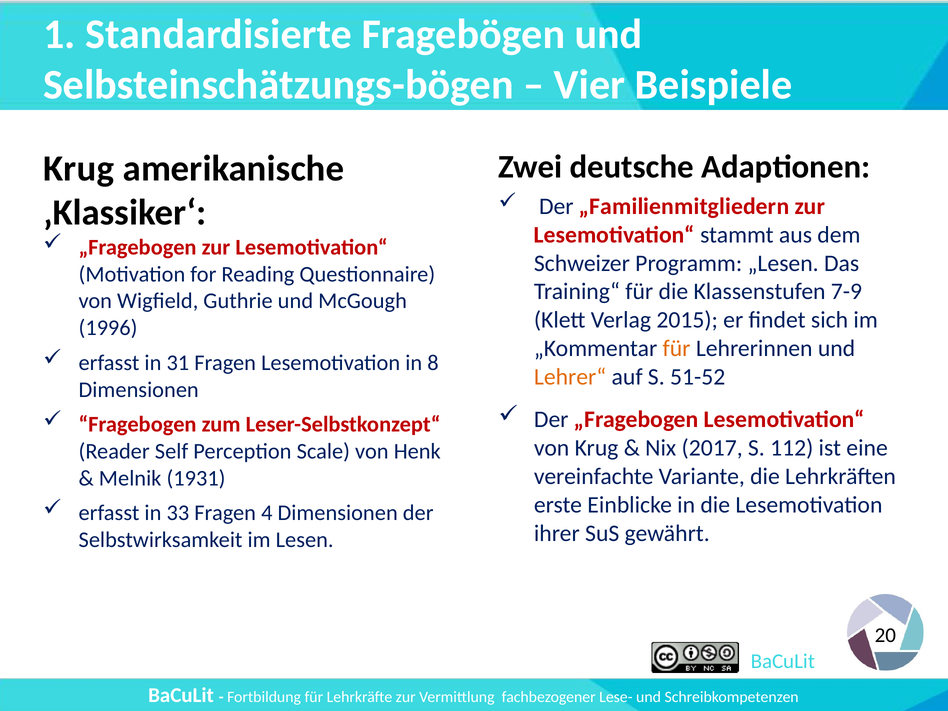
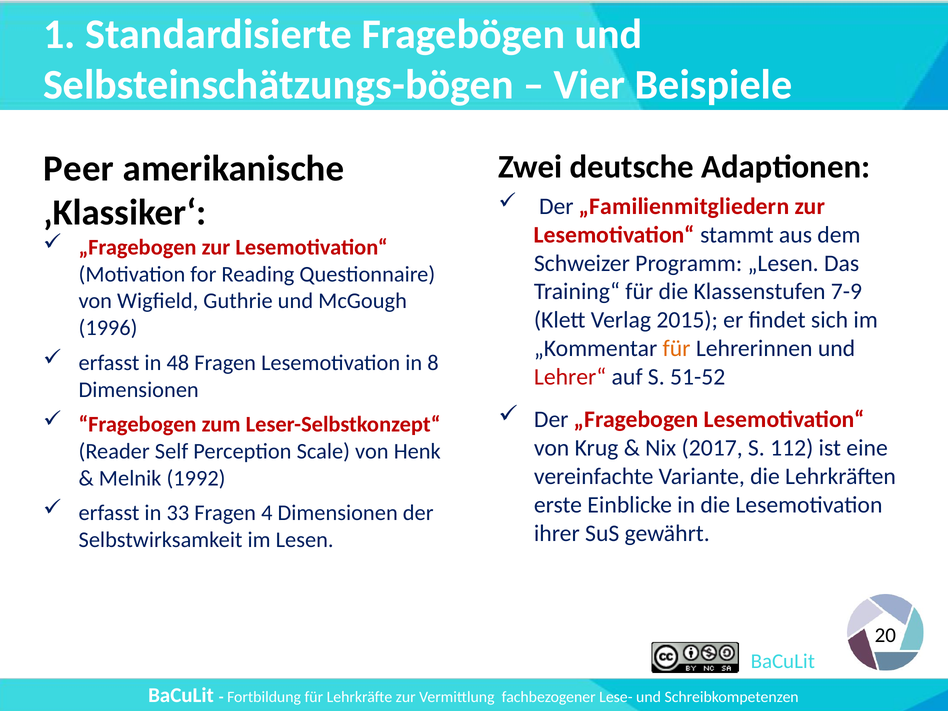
Krug: Krug -> Peer (79, 169)
31: 31 -> 48 (178, 363)
Lehrer“ colour: orange -> red (570, 377)
1931: 1931 -> 1992 (196, 478)
